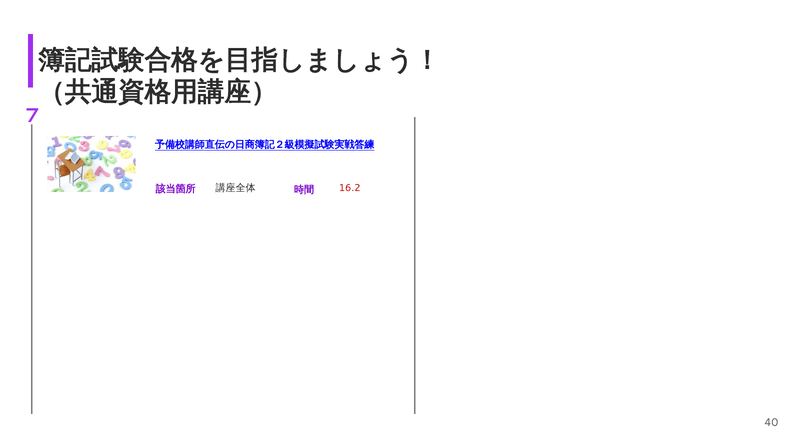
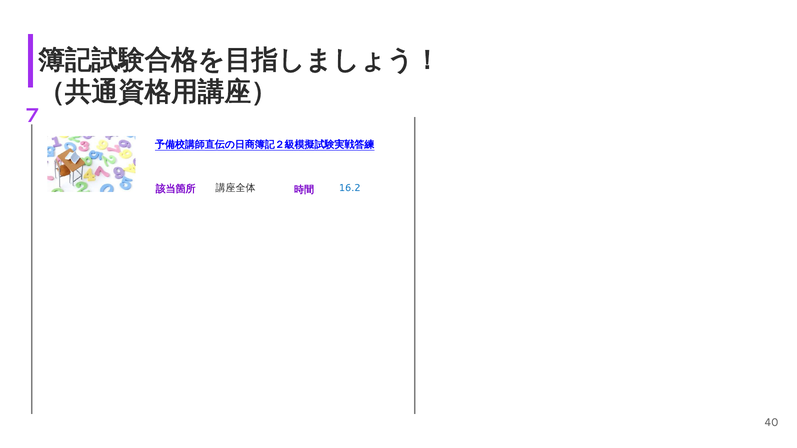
16.2 colour: red -> blue (350, 188)
